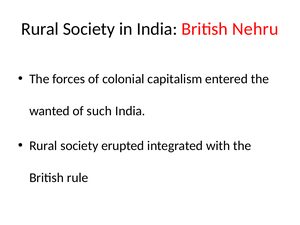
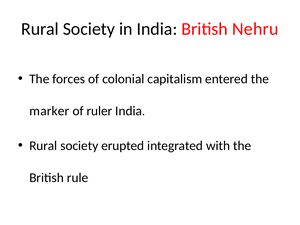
wanted: wanted -> marker (49, 111)
such: such -> ruler (99, 111)
